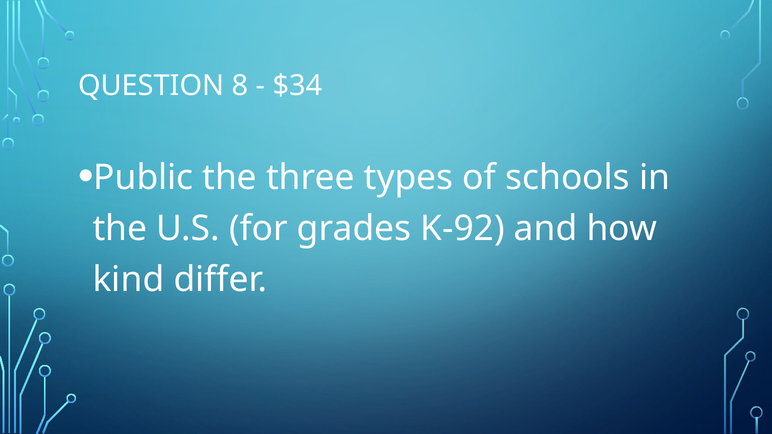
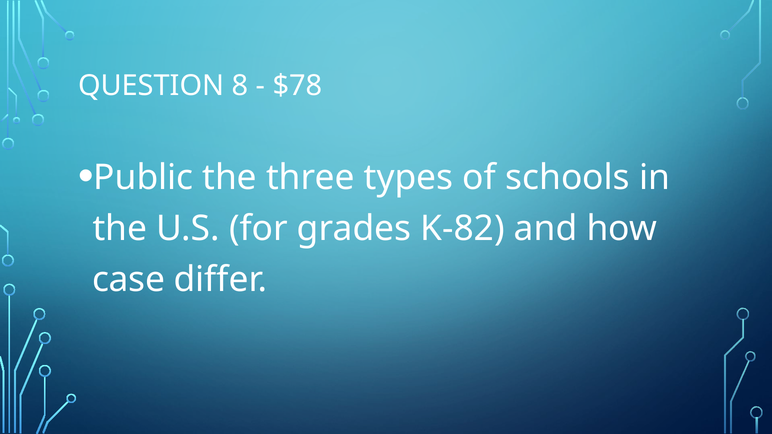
$34: $34 -> $78 (298, 86)
K-92: K-92 -> K-82 (463, 229)
kind: kind -> case (129, 280)
